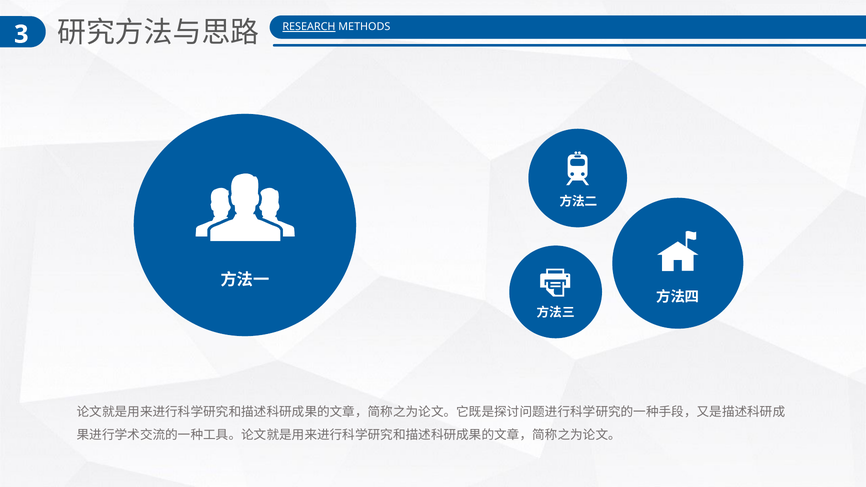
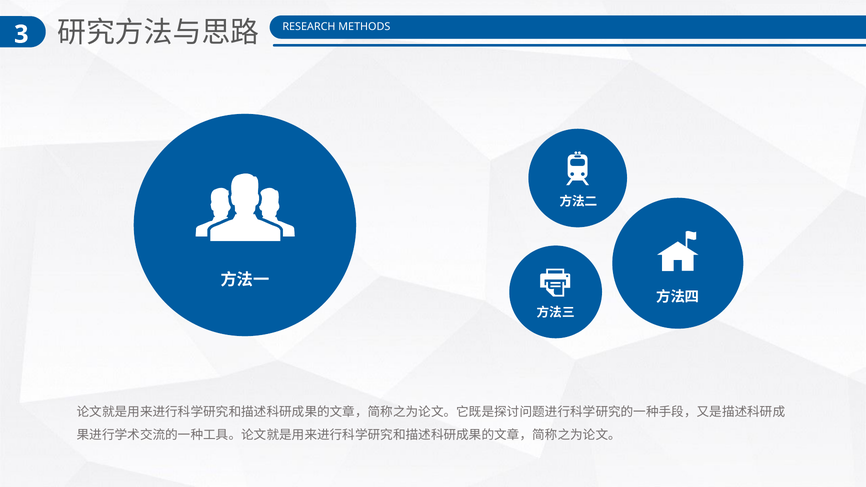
RESEARCH underline: present -> none (309, 27)
